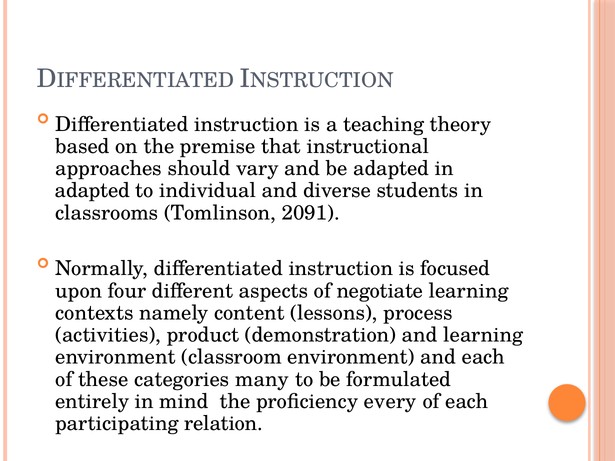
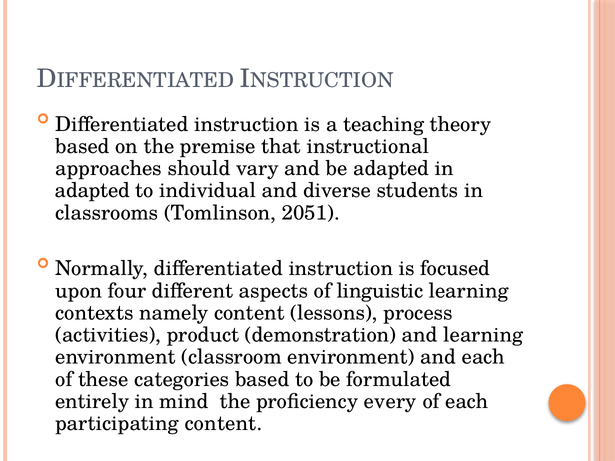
2091: 2091 -> 2051 (311, 213)
negotiate: negotiate -> linguistic (380, 291)
categories many: many -> based (262, 379)
participating relation: relation -> content (223, 424)
